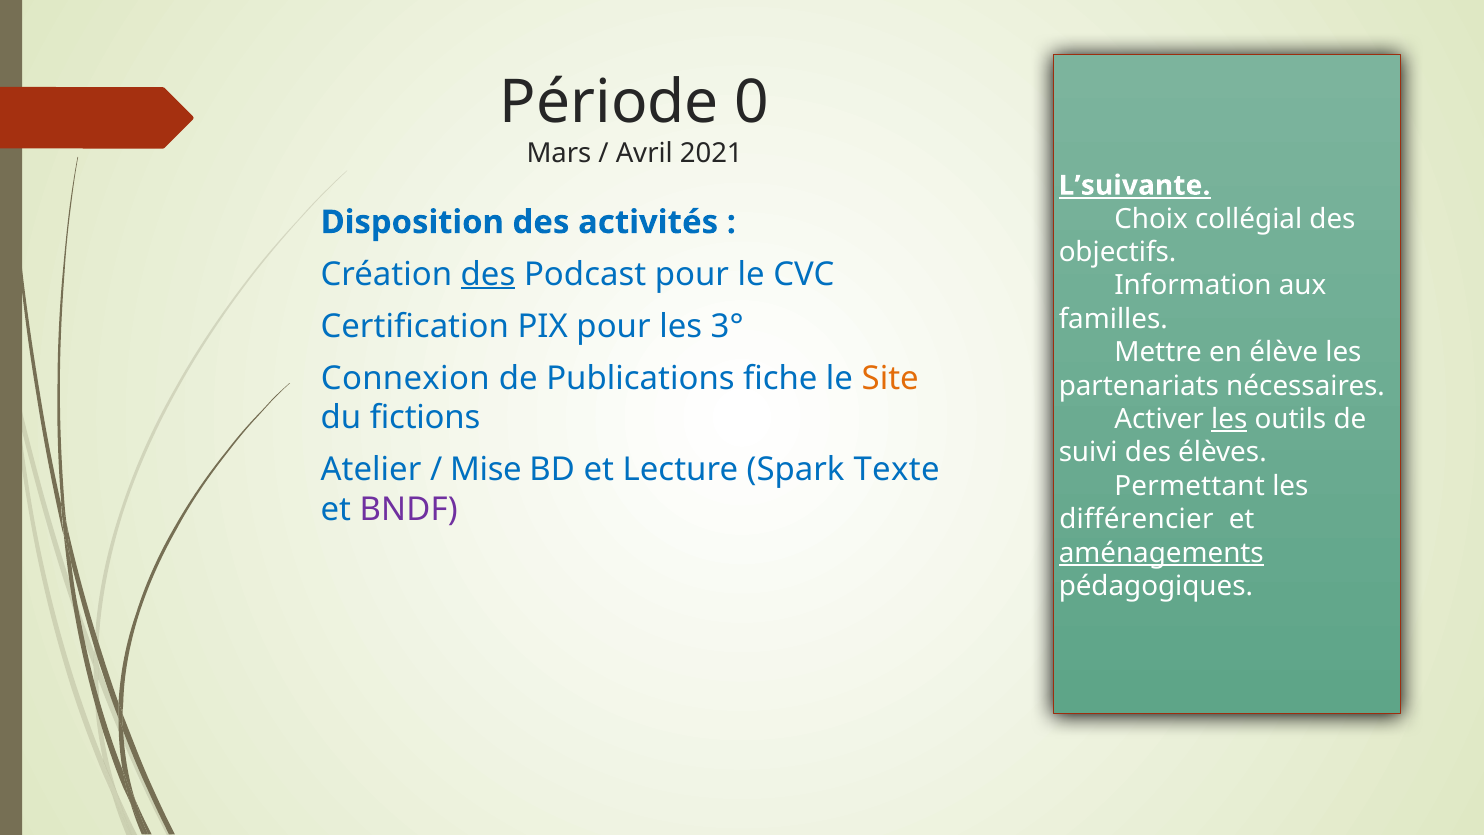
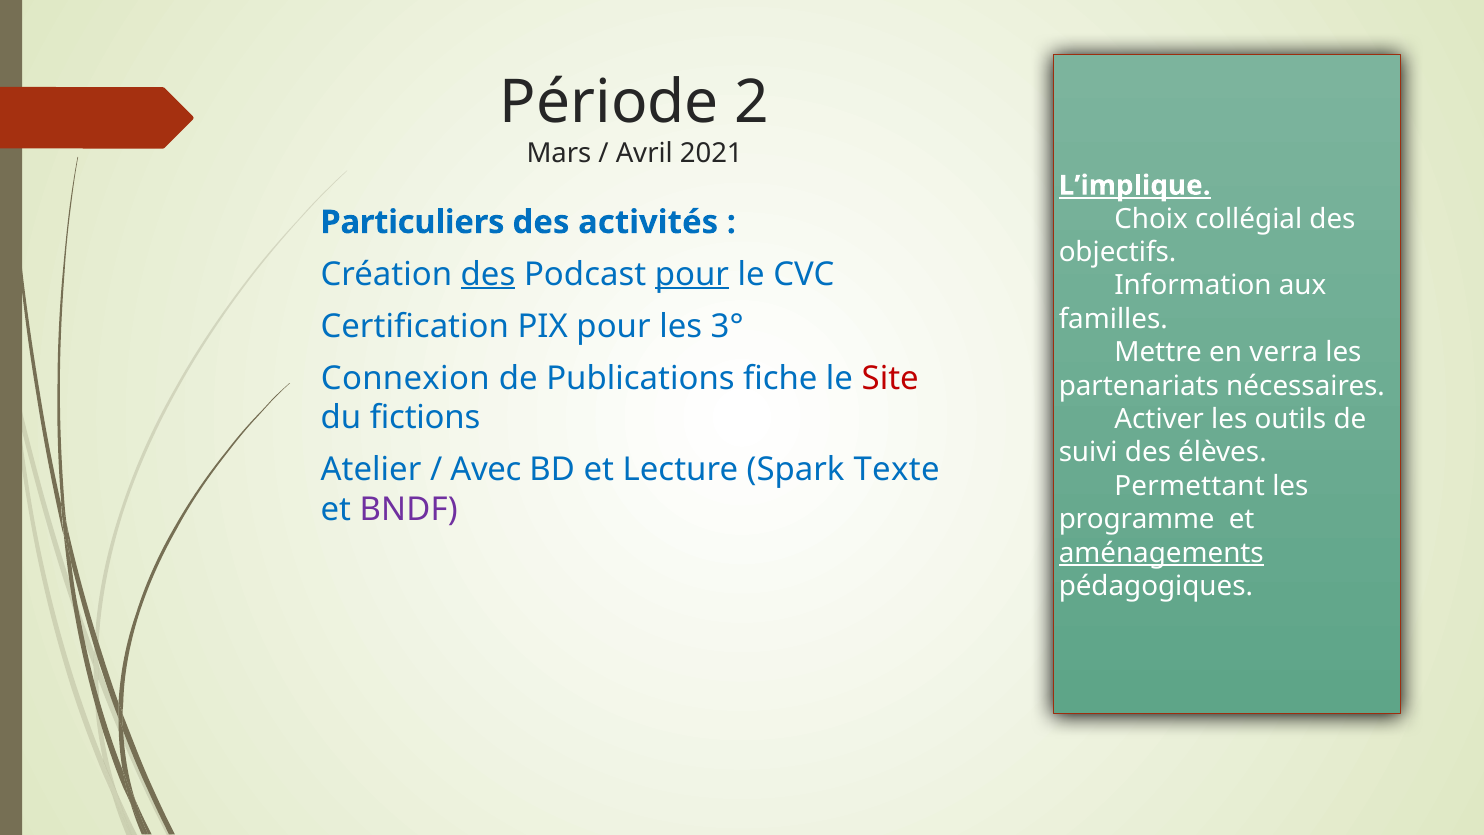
0: 0 -> 2 (752, 103)
L’suivante: L’suivante -> L’implique (1135, 185)
Disposition: Disposition -> Particuliers (412, 222)
pour underline: none -> present (692, 274)
élève: élève -> verra (1284, 352)
Site colour: orange -> red (890, 378)
les underline: present -> none (1229, 419)
Mise: Mise -> Avec (486, 470)
différencier: différencier -> programme (1137, 519)
